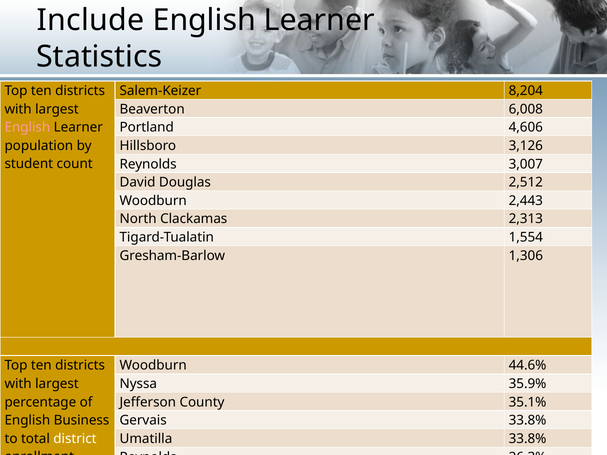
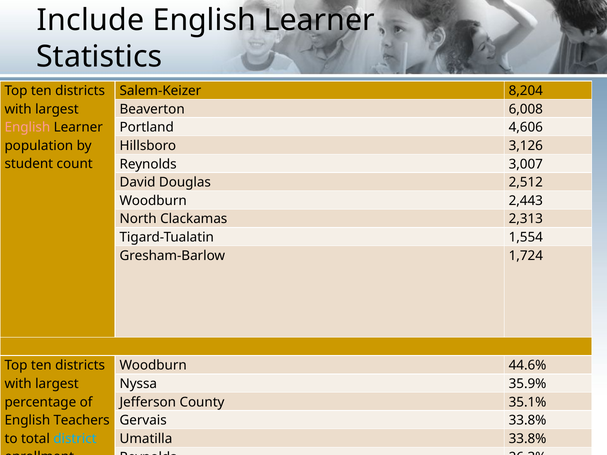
1,306: 1,306 -> 1,724 (526, 256)
Business: Business -> Teachers (82, 421)
district colour: white -> light blue (75, 439)
